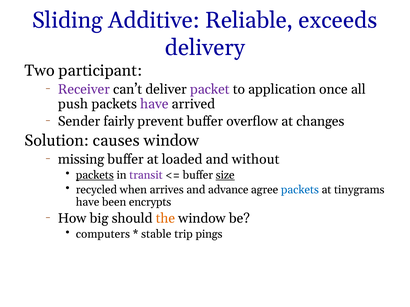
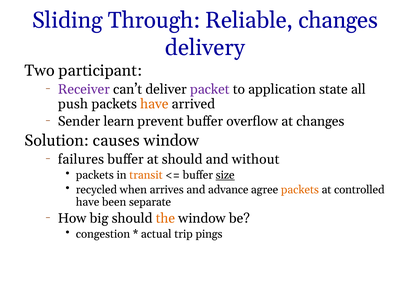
Additive: Additive -> Through (154, 20)
Reliable exceeds: exceeds -> changes (338, 20)
once: once -> state (333, 89)
have colour: purple -> orange (154, 104)
fairly: fairly -> learn (119, 122)
missing: missing -> failures (81, 160)
at loaded: loaded -> should (182, 160)
packets underline: present -> none (95, 175)
transit colour: purple -> orange (146, 175)
packets colour: blue -> orange (300, 190)
tinygrams: tinygrams -> controlled (359, 190)
encrypts: encrypts -> separate (150, 202)
computers: computers -> congestion (103, 234)
stable: stable -> actual (156, 234)
